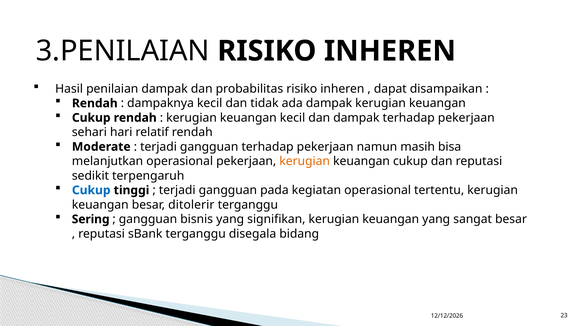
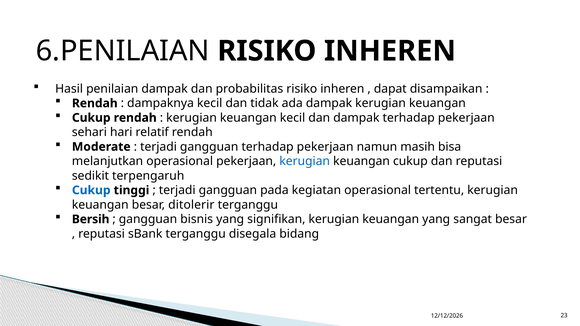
3.PENILAIAN: 3.PENILAIAN -> 6.PENILAIAN (123, 51)
kerugian colour: orange -> blue (305, 161)
Sering: Sering -> Bersih (91, 219)
